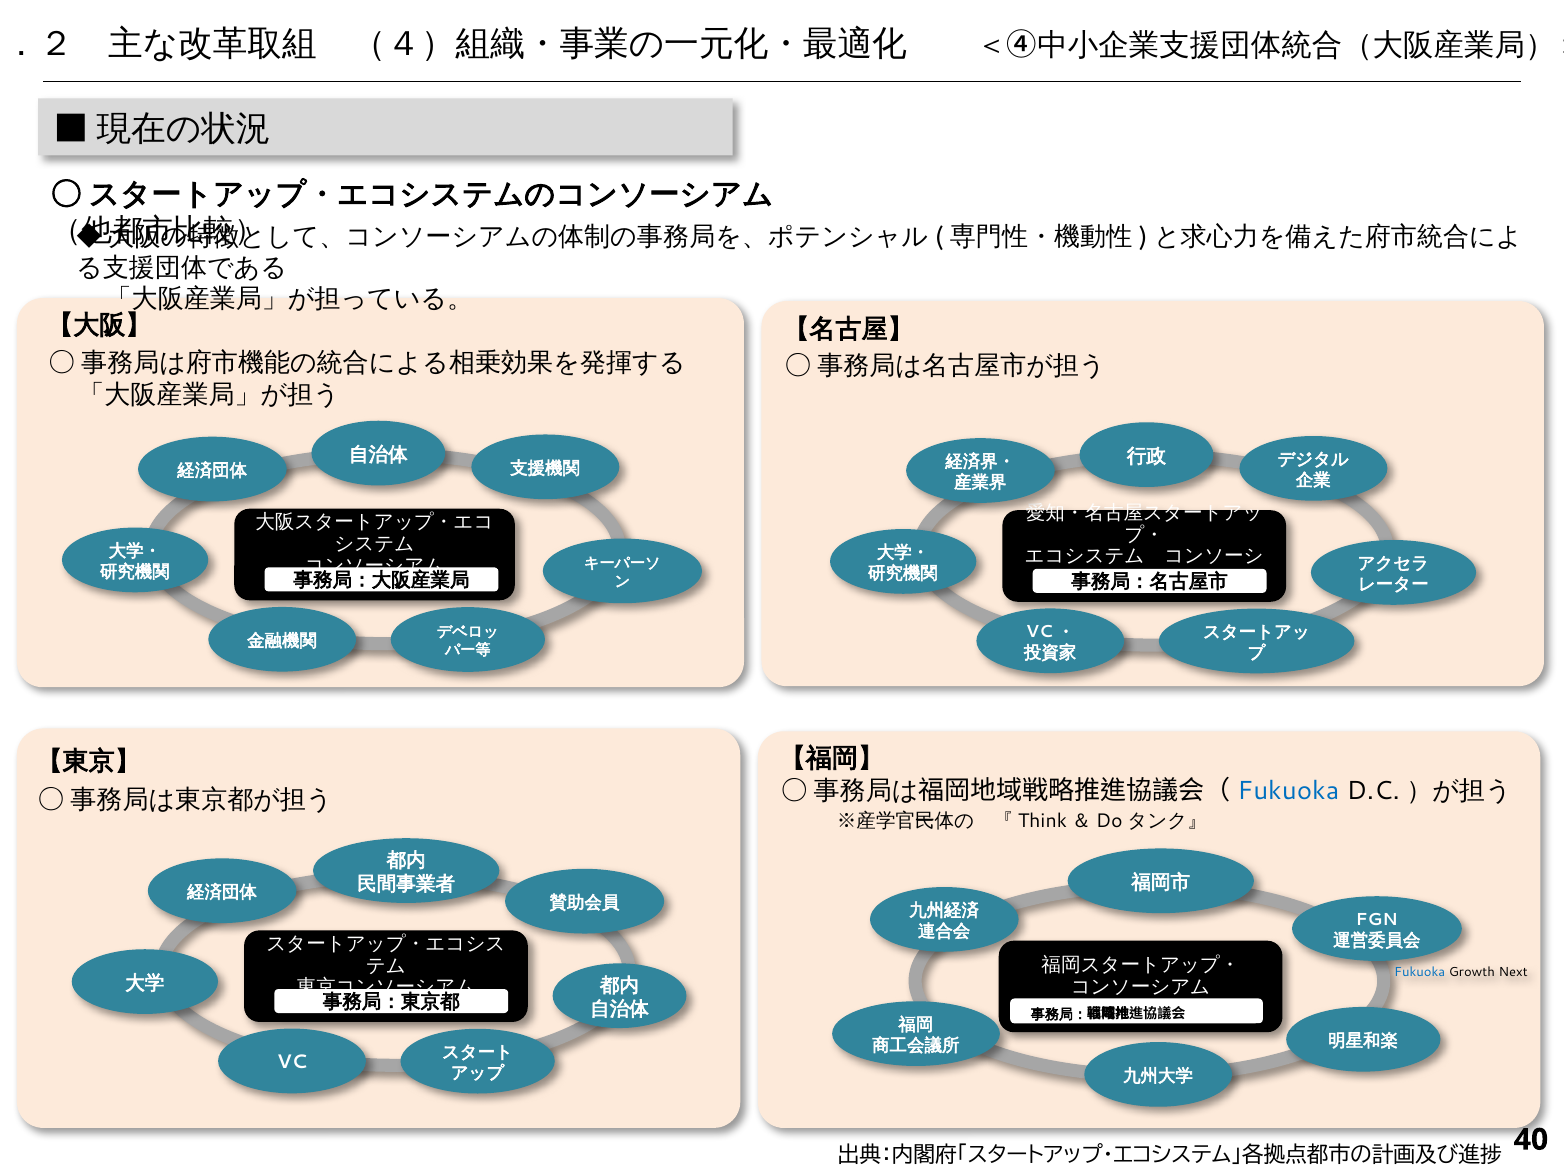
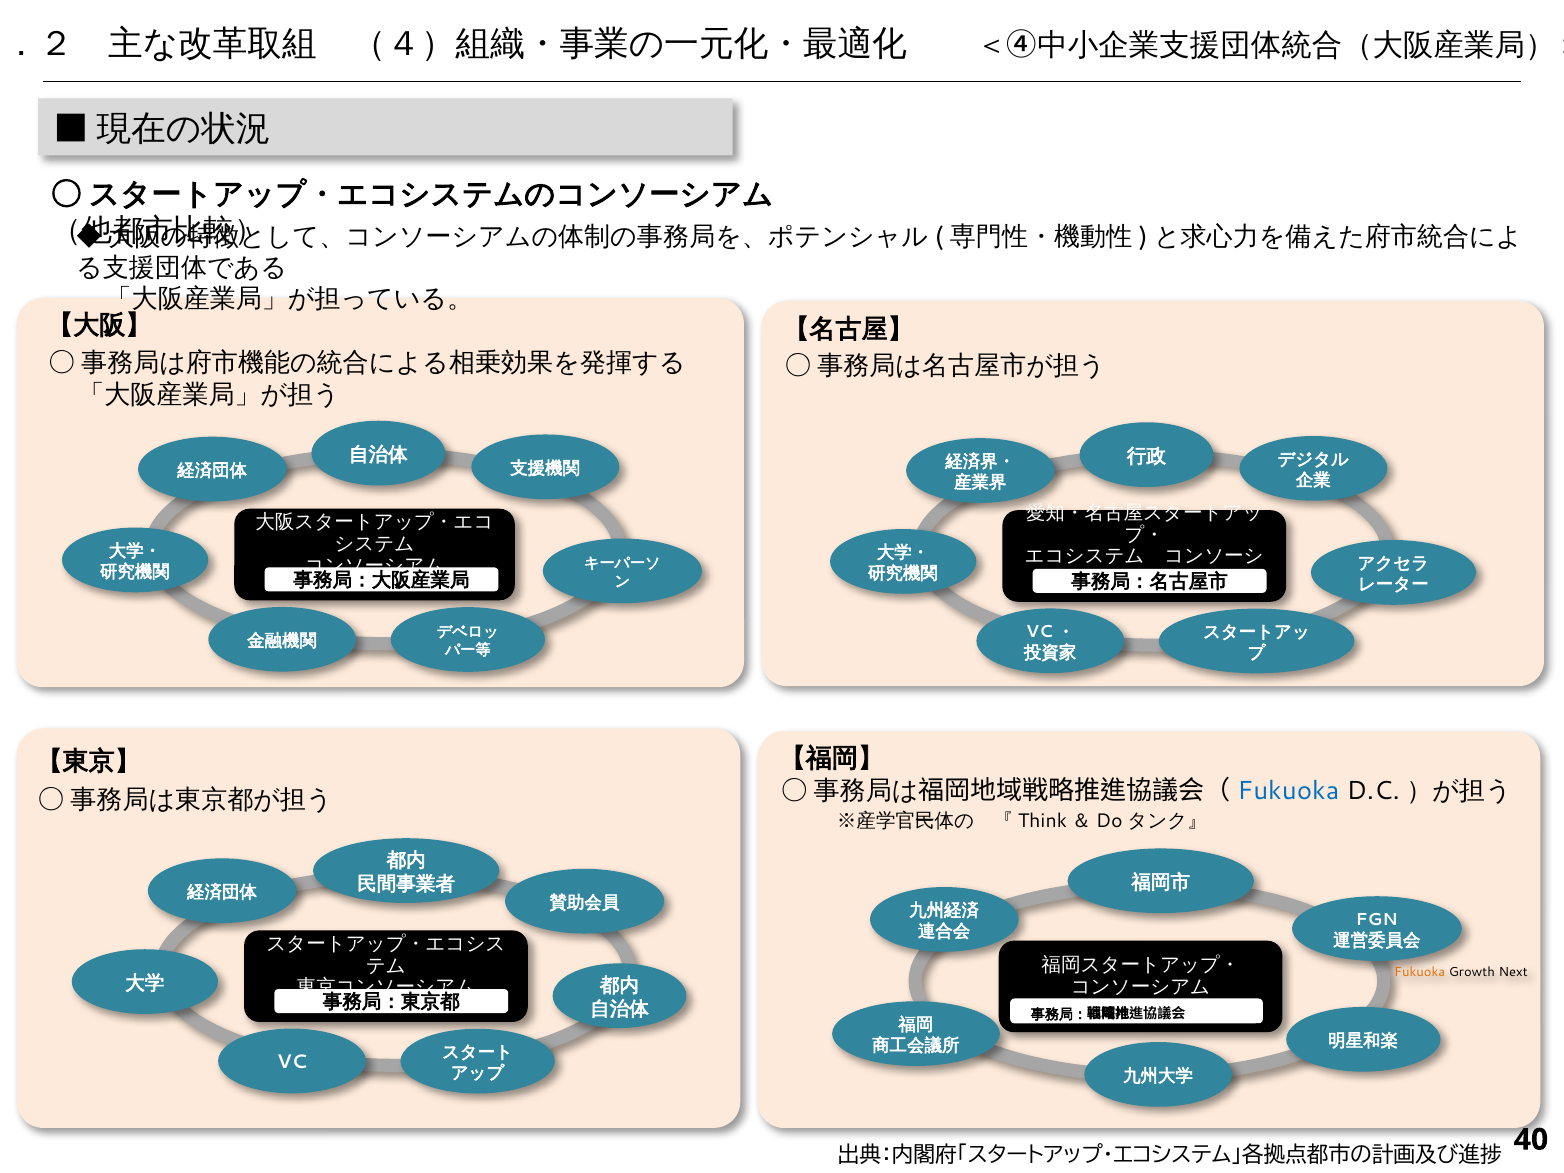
Fukuoka colour: blue -> orange (1420, 972)
